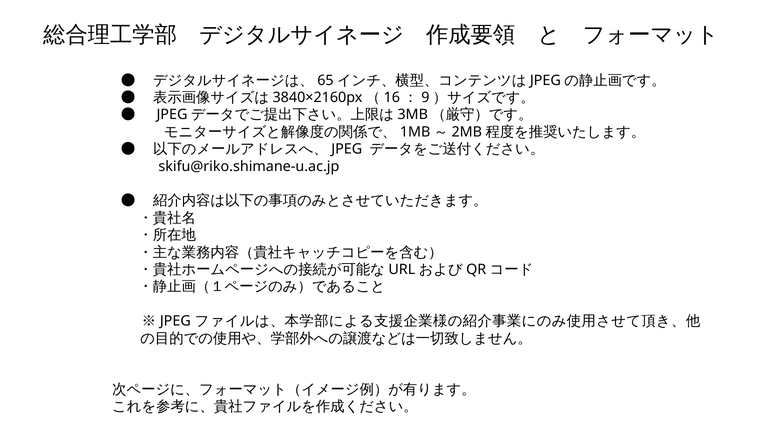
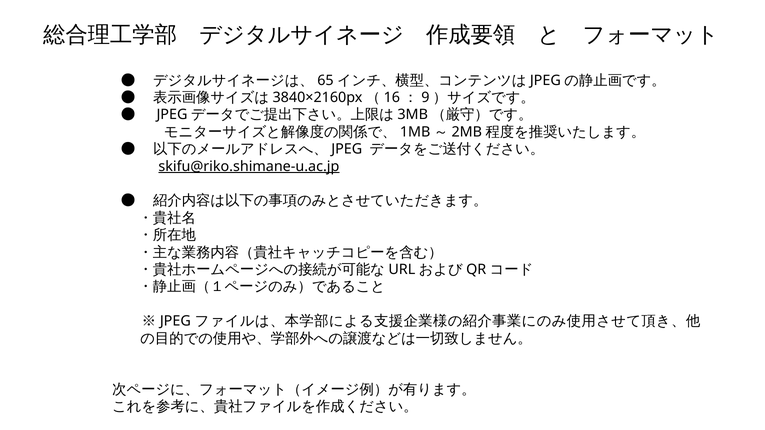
skifu@riko.shimane-u.ac.jp underline: none -> present (249, 166)
